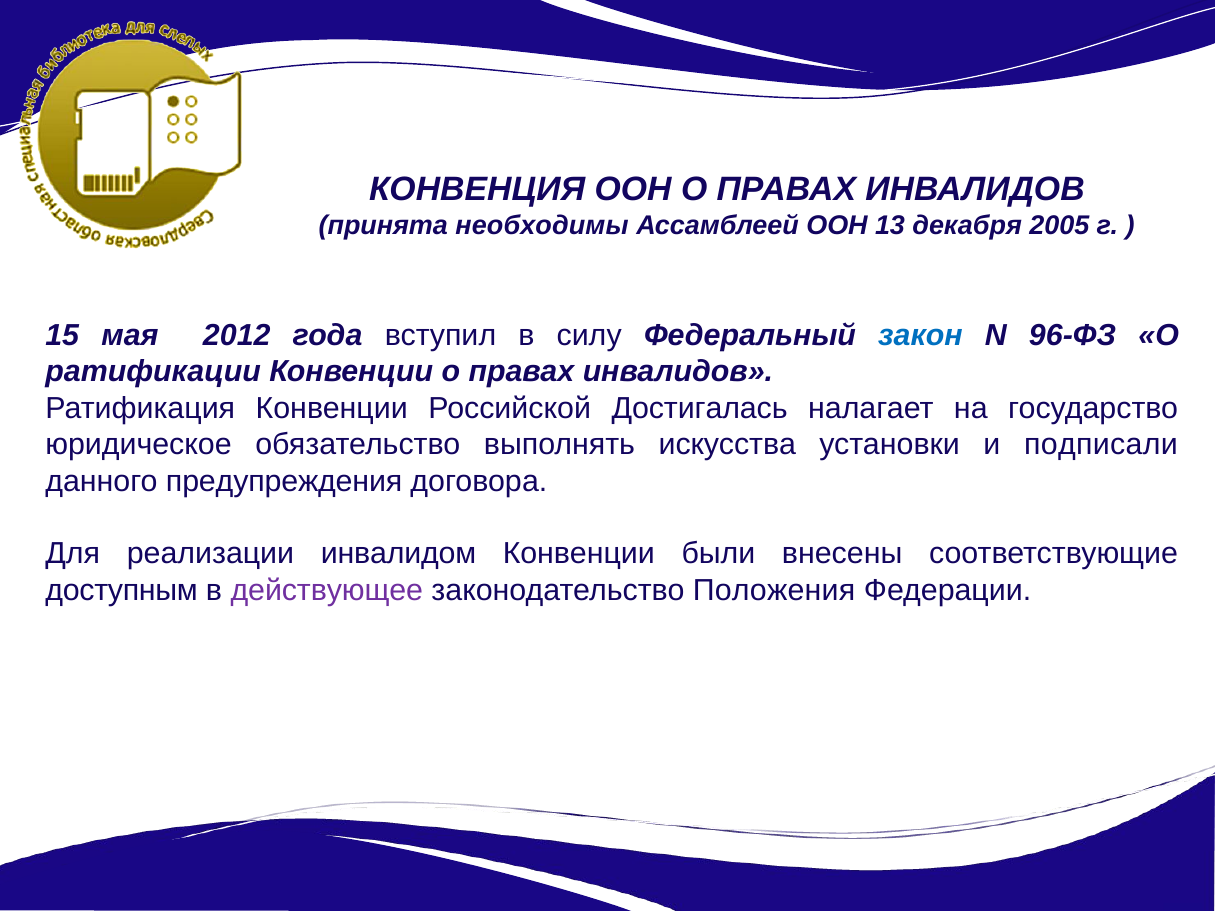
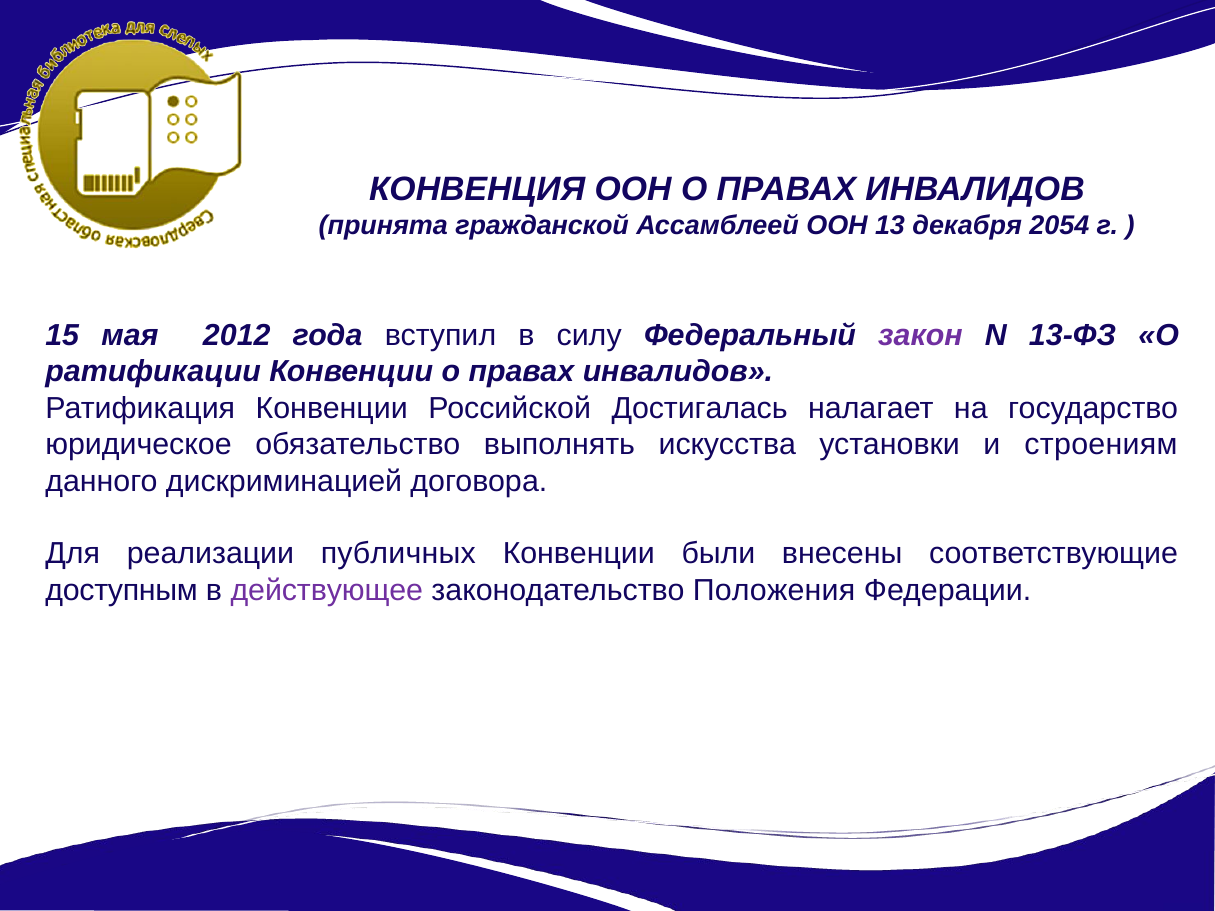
необходимы: необходимы -> гражданской (542, 226)
2005: 2005 -> 2054 (1059, 226)
закон colour: blue -> purple (920, 335)
96-ФЗ: 96-ФЗ -> 13-ФЗ (1073, 335)
подписали: подписали -> строениям (1101, 445)
предупреждения: предупреждения -> дискриминацией (284, 481)
инвалидом: инвалидом -> публичных (398, 554)
